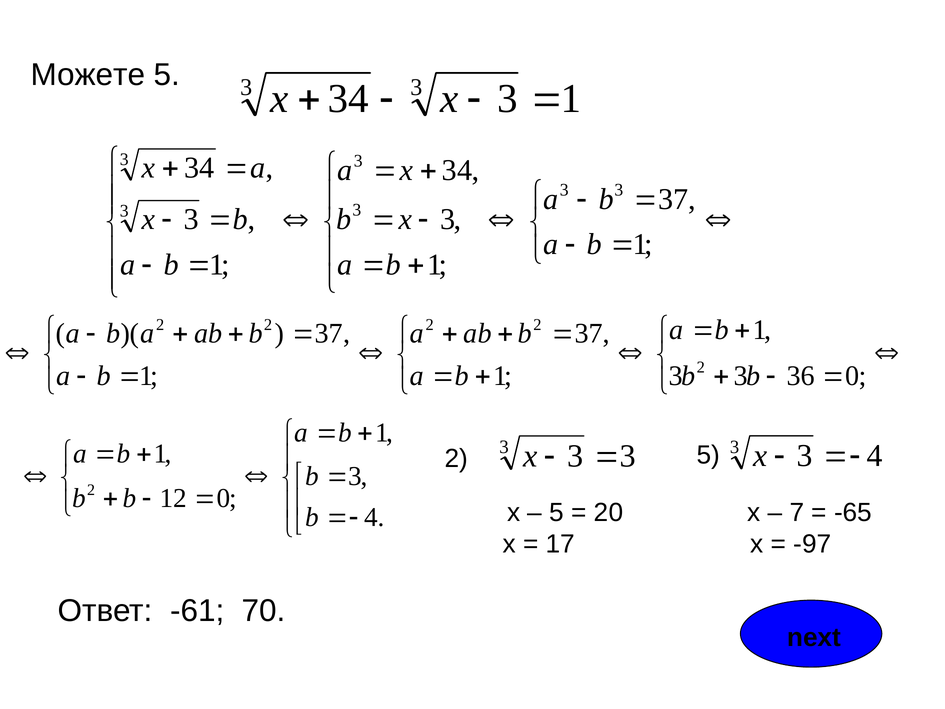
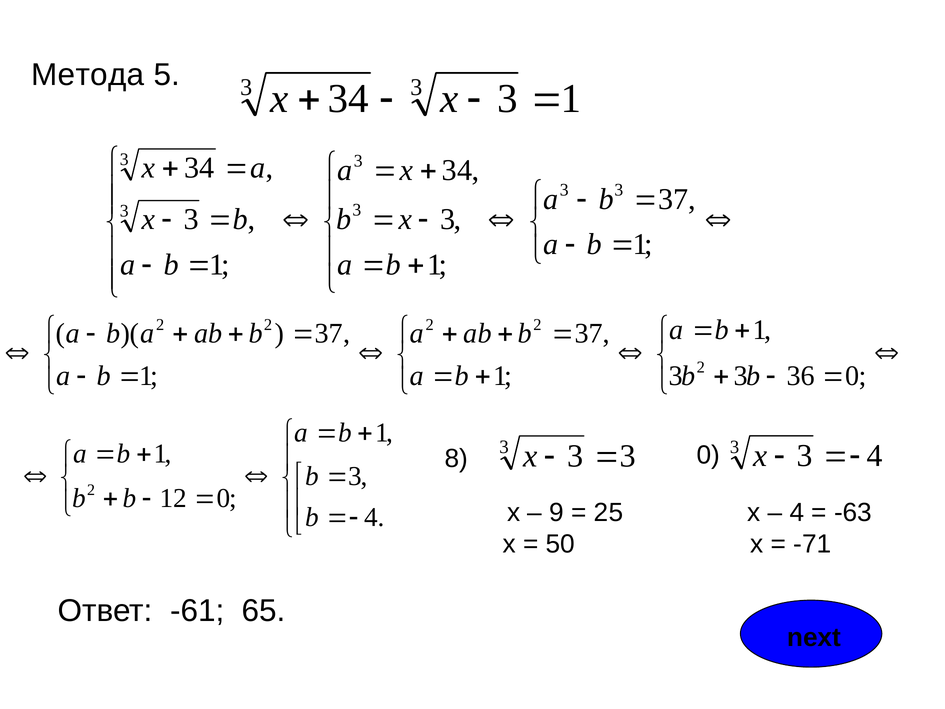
Можете: Можете -> Метода (88, 75)
5: 5 -> 0 (709, 455)
2: 2 -> 8 (456, 459)
5: 5 -> 9 (557, 512)
20: 20 -> 25 (609, 512)
7: 7 -> 4 (797, 512)
-65: -65 -> -63 (853, 512)
17: 17 -> 50 (560, 544)
-97: -97 -> -71 (812, 544)
70: 70 -> 65 (264, 611)
